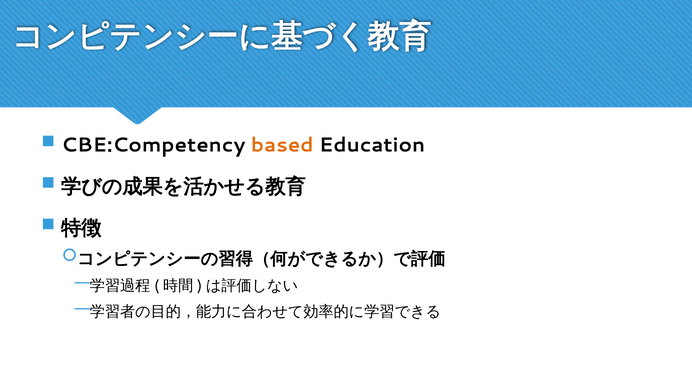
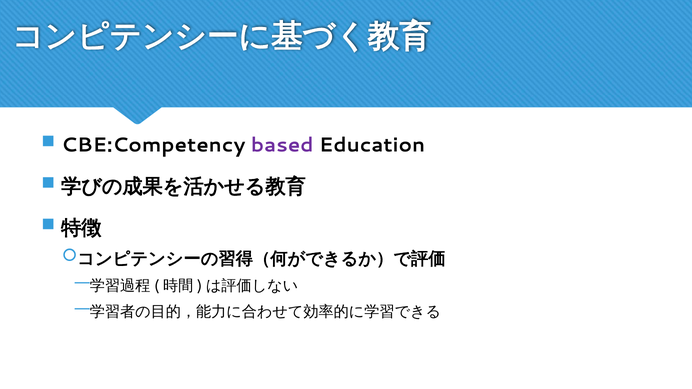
based colour: orange -> purple (282, 145)
